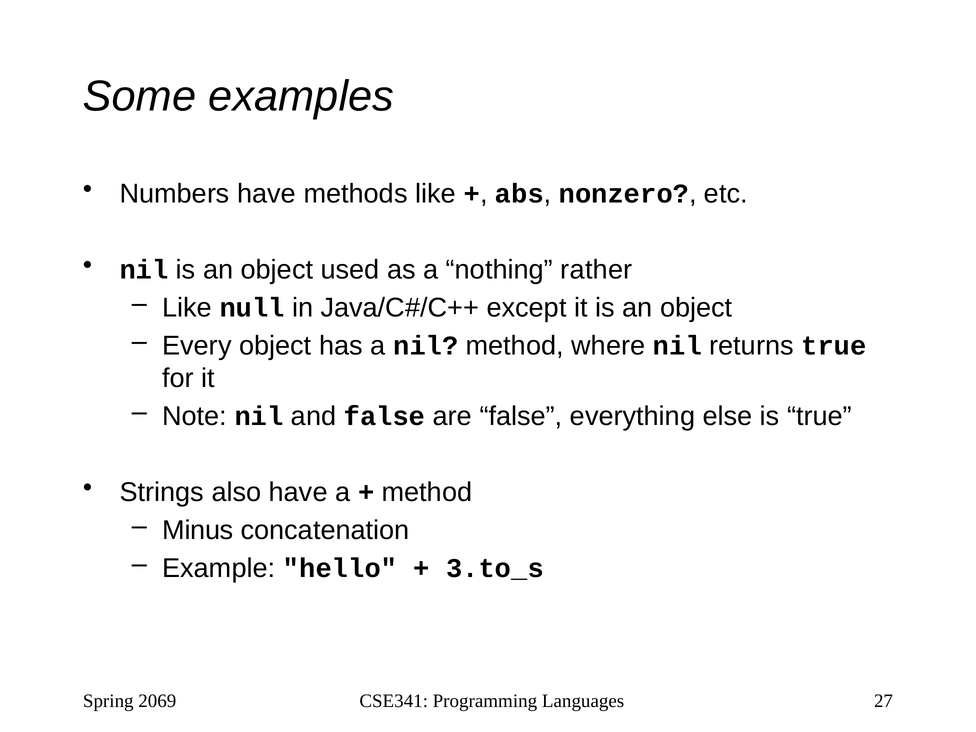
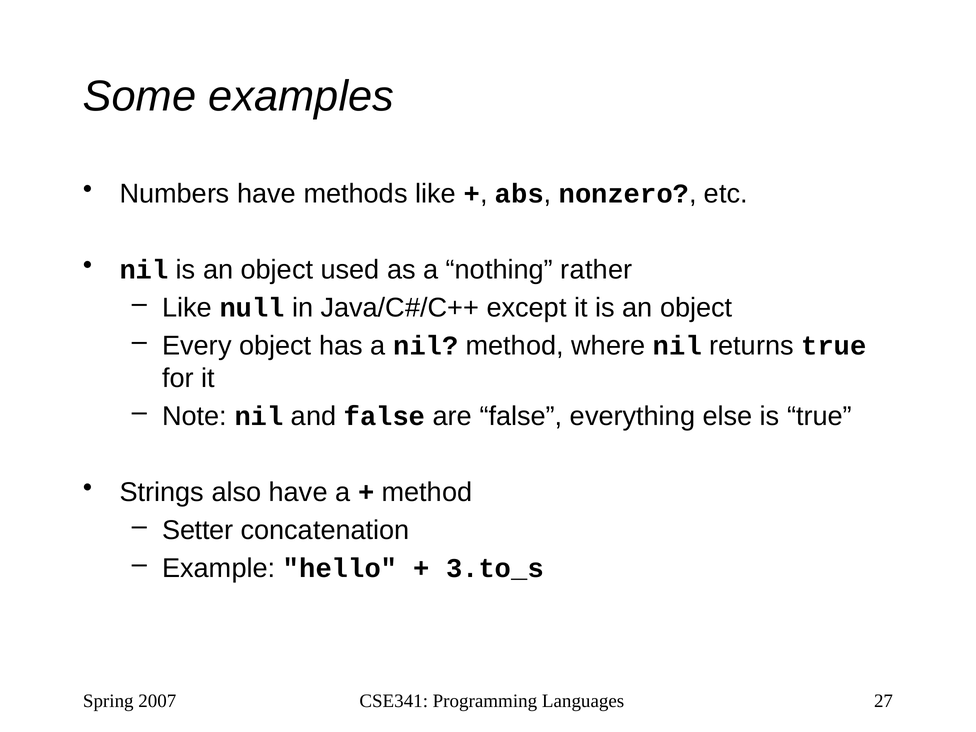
Minus: Minus -> Setter (198, 530)
2069: 2069 -> 2007 (157, 701)
